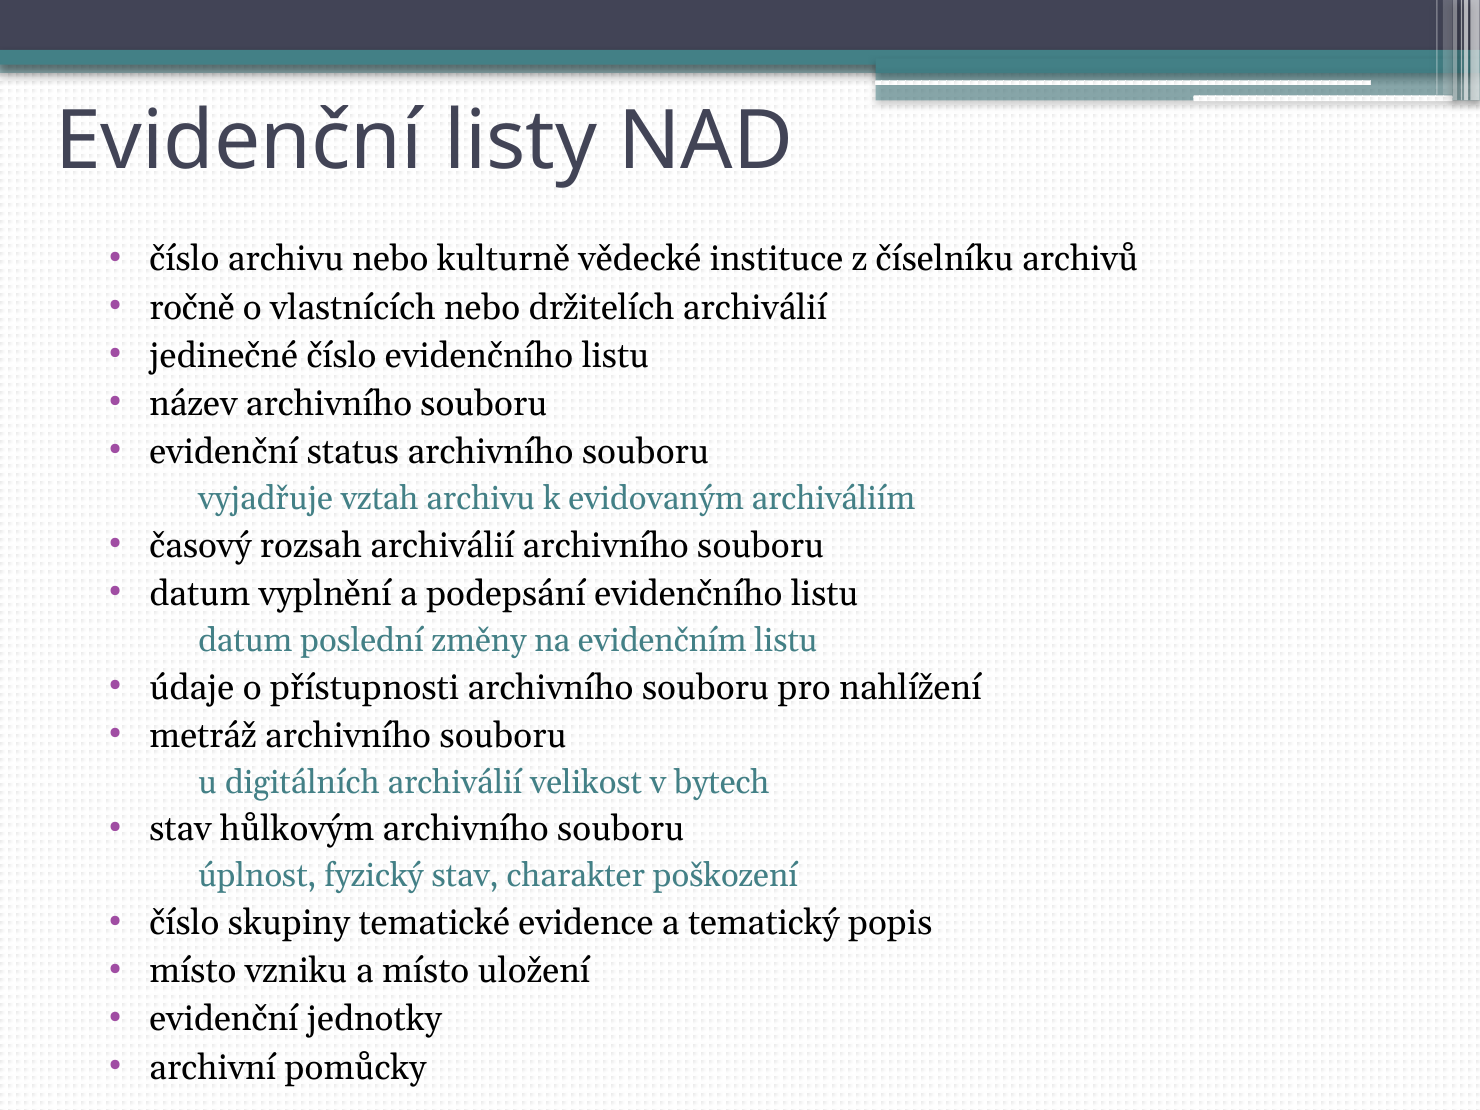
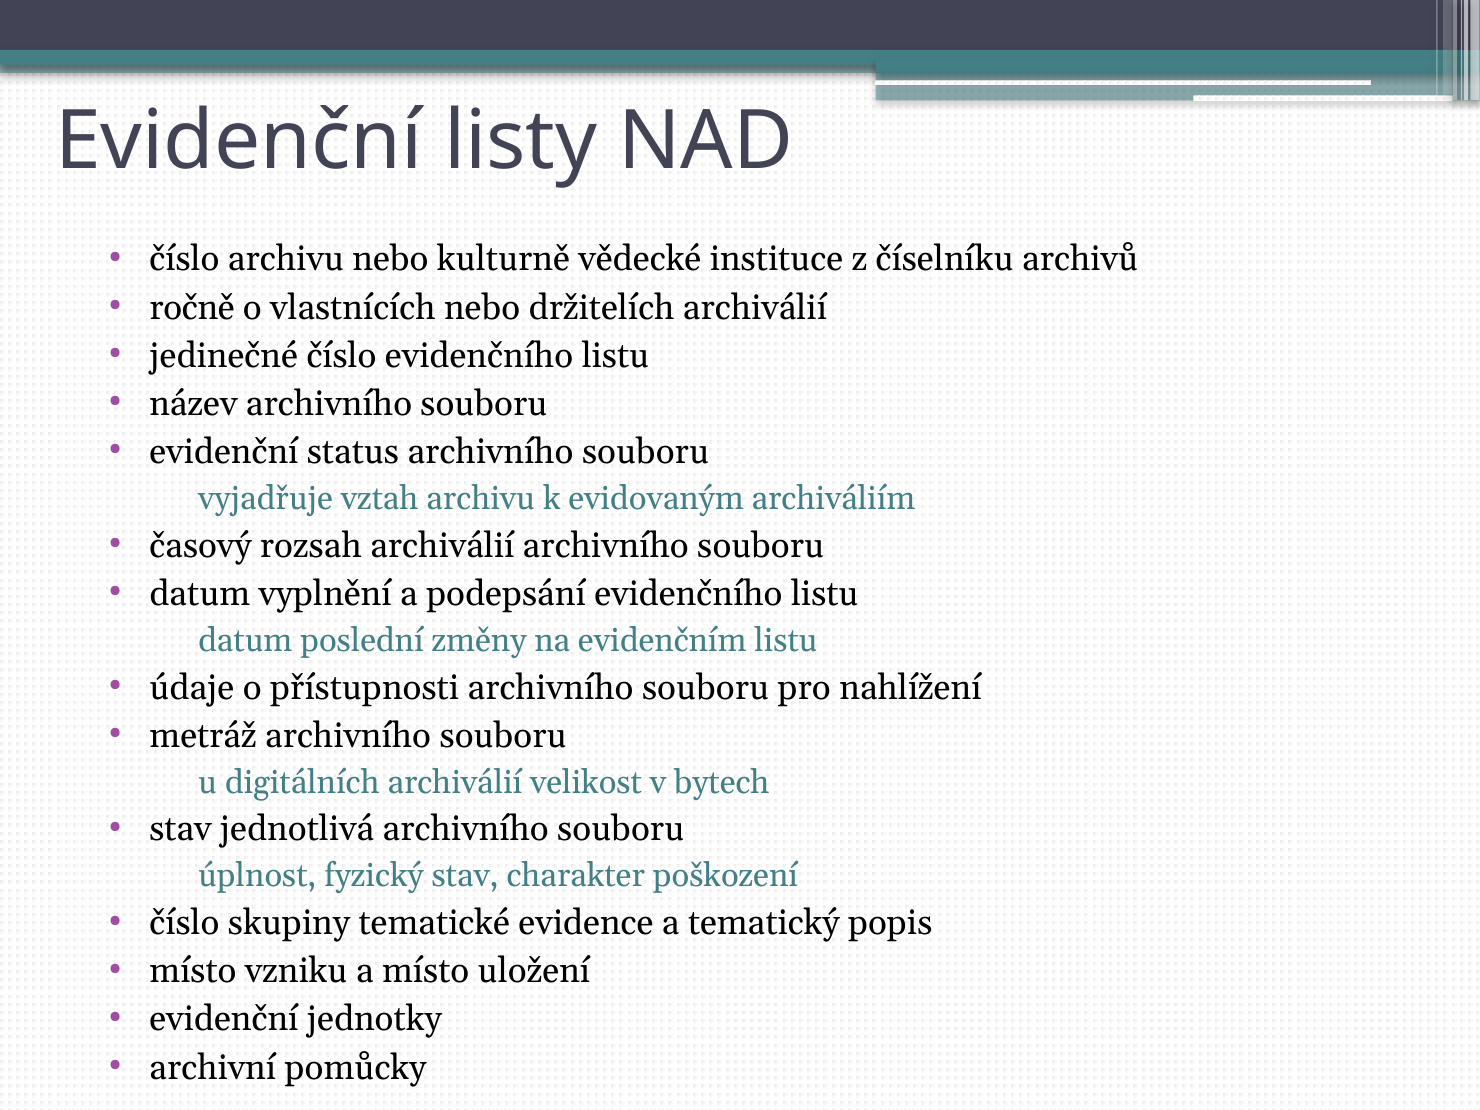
hůlkovým: hůlkovým -> jednotlivá (297, 829)
